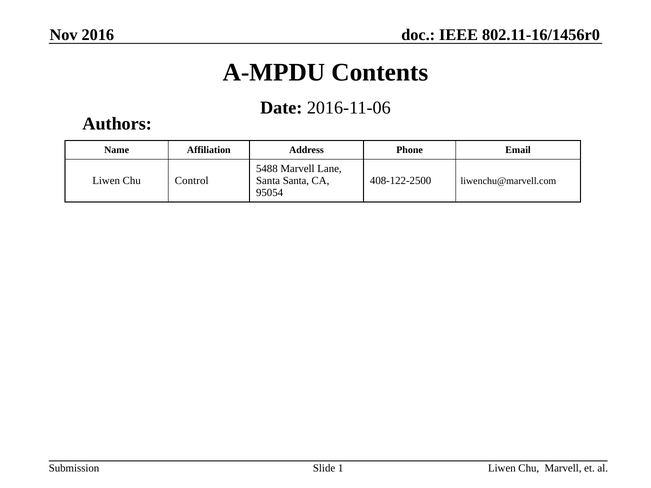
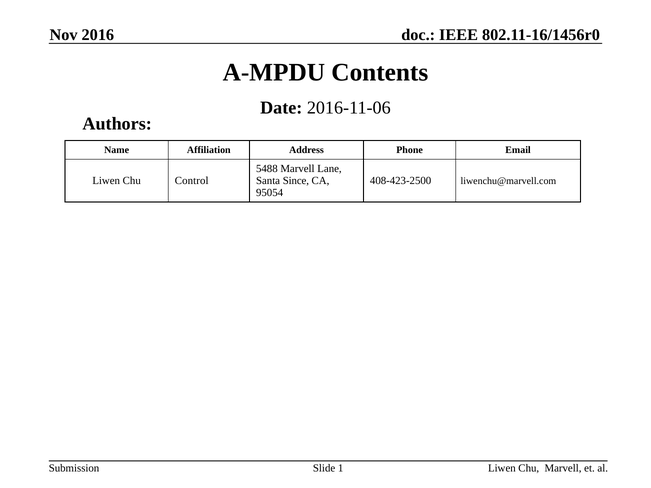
Santa Santa: Santa -> Since (296, 181)
408-122-2500: 408-122-2500 -> 408-423-2500 (401, 181)
